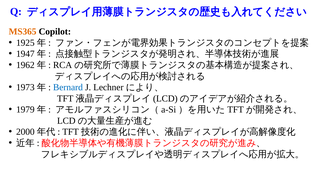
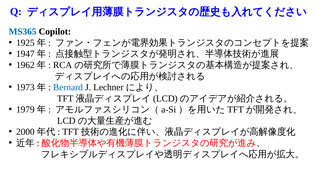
MS365 colour: orange -> blue (23, 32)
